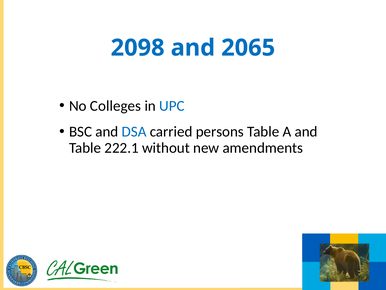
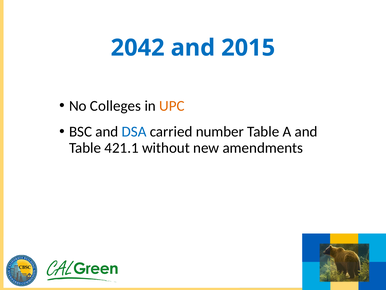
2098: 2098 -> 2042 (138, 48)
2065: 2065 -> 2015 (248, 48)
UPC colour: blue -> orange (172, 106)
persons: persons -> number (220, 132)
222.1: 222.1 -> 421.1 (122, 148)
